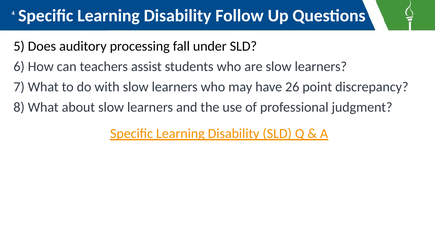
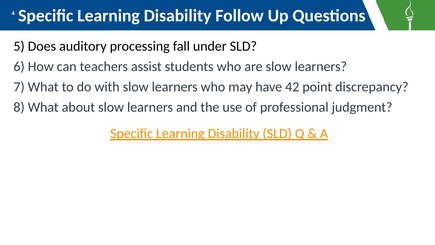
26: 26 -> 42 (292, 87)
